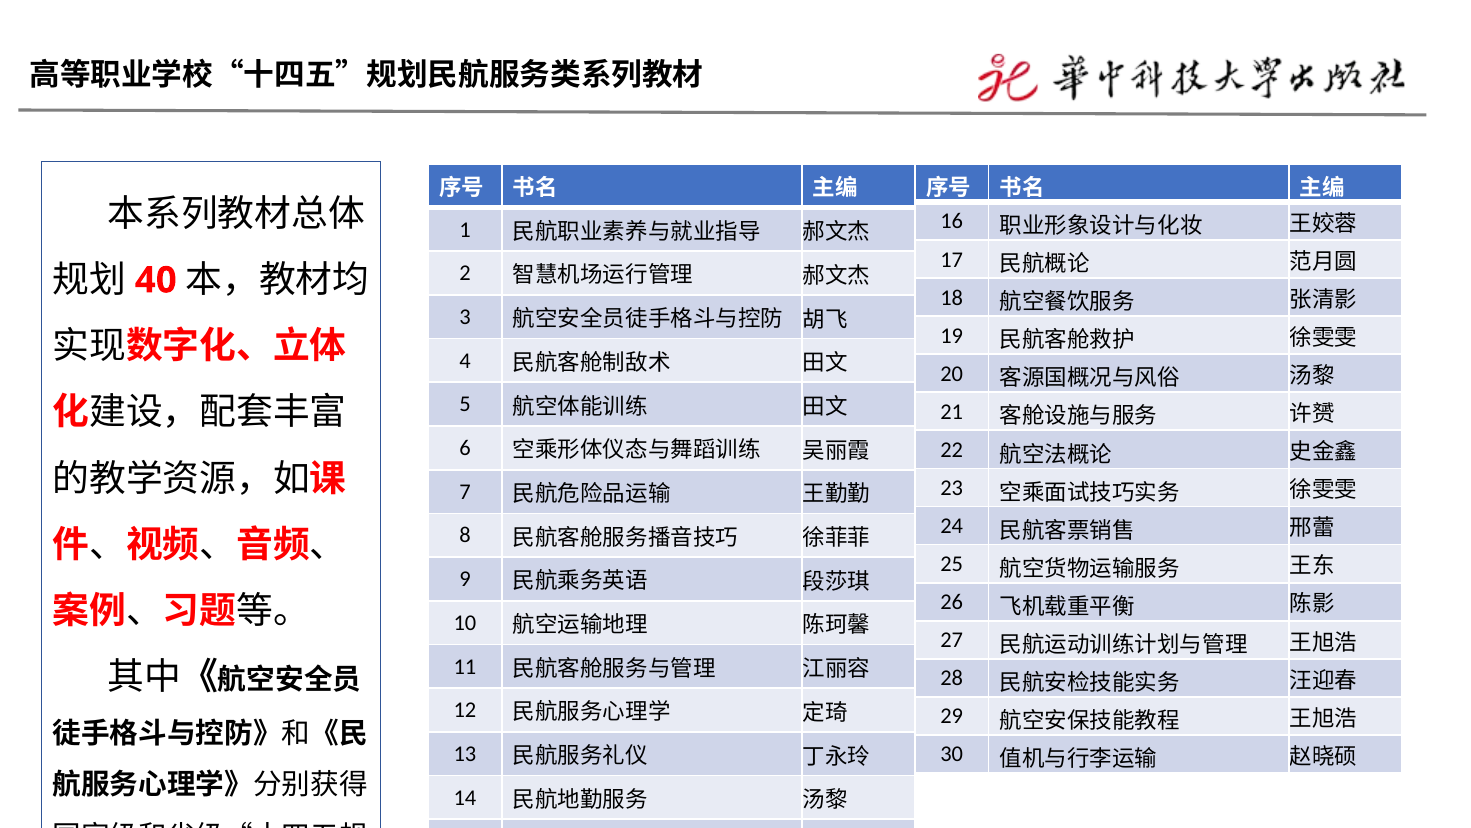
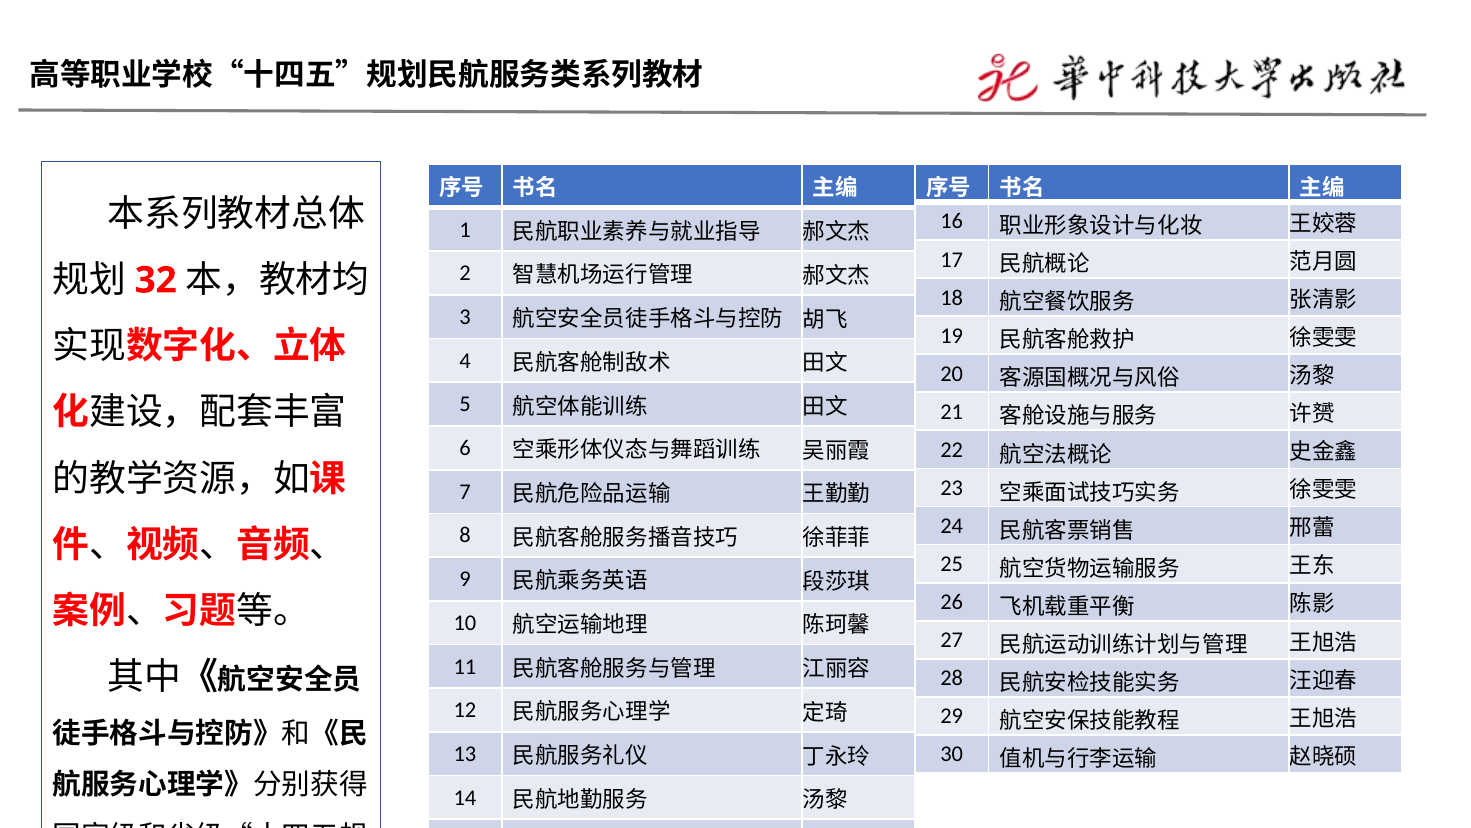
40: 40 -> 32 (156, 280)
